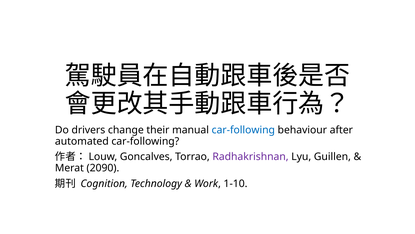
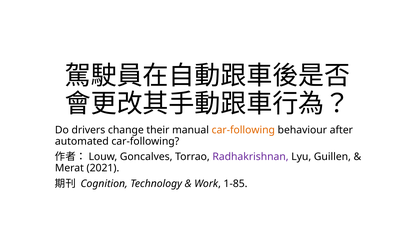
car-following colour: blue -> orange (243, 130)
2090: 2090 -> 2021 (103, 168)
1-10: 1-10 -> 1-85 (236, 183)
